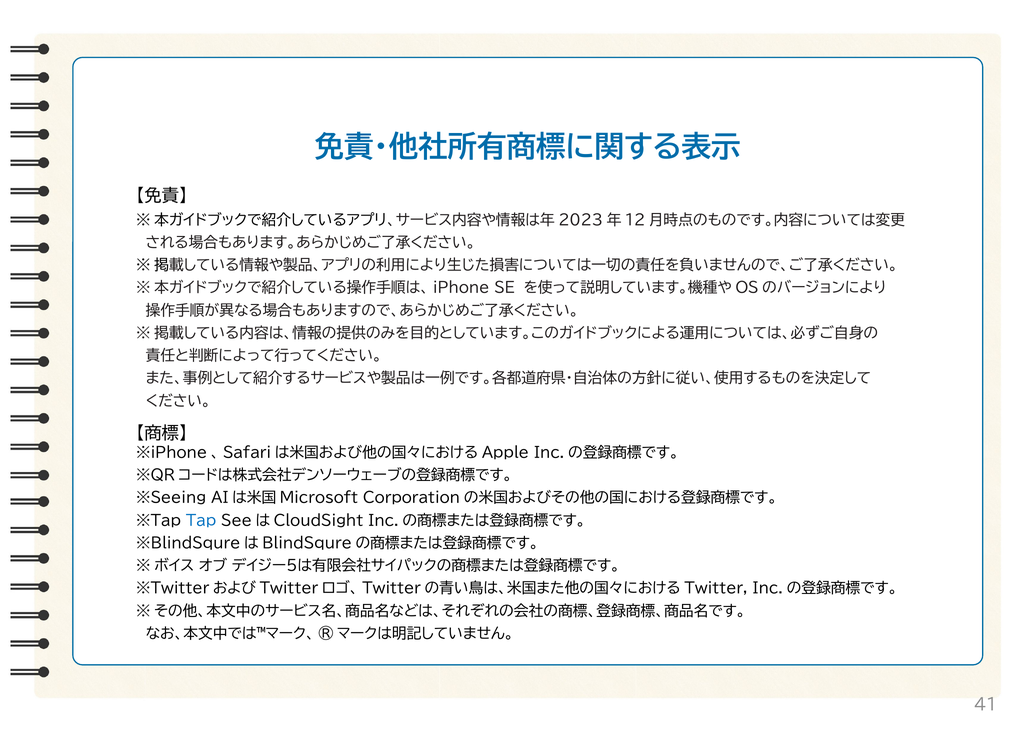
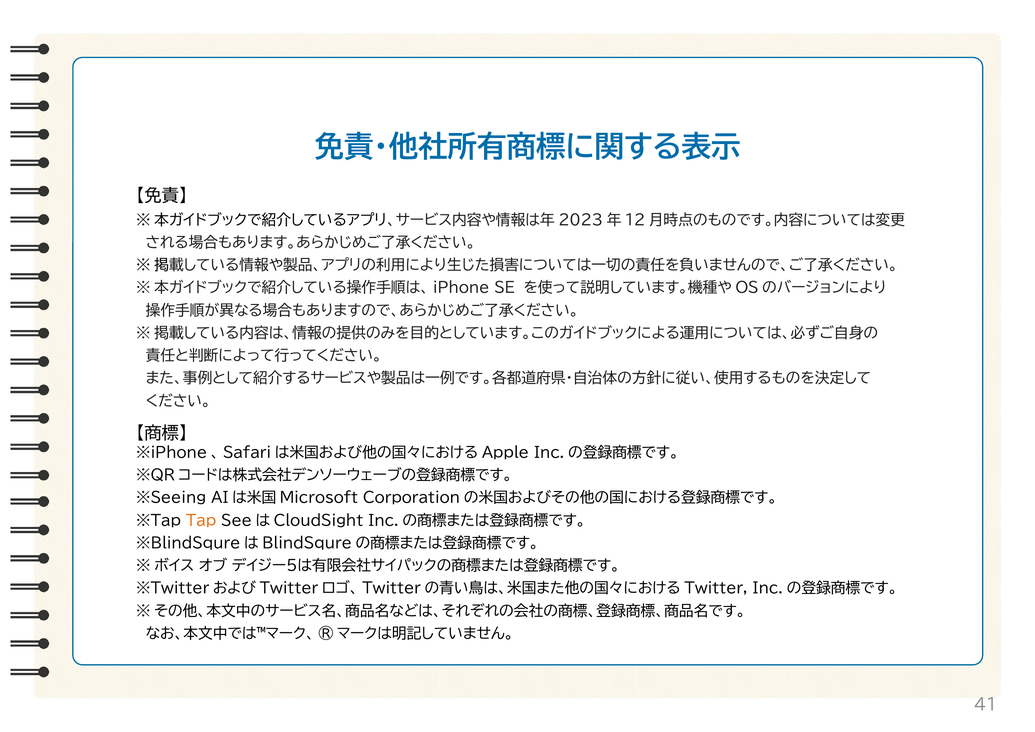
Tap colour: blue -> orange (201, 521)
